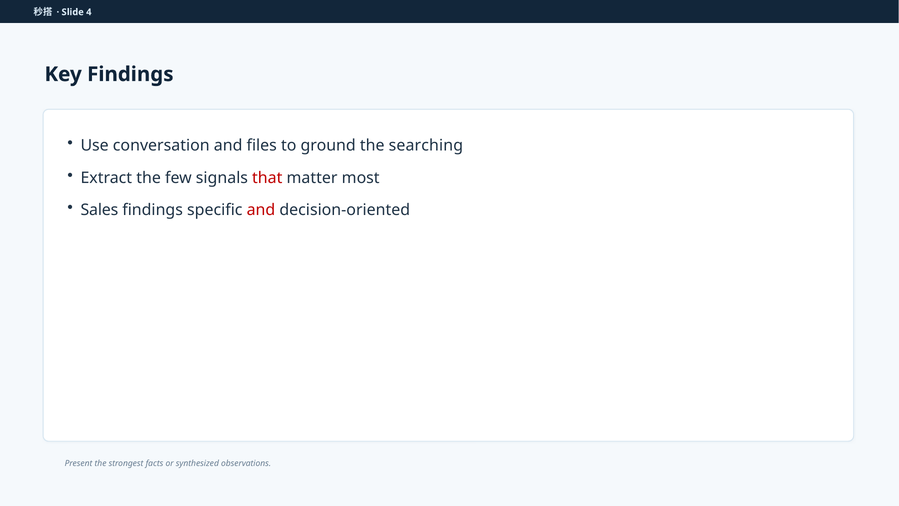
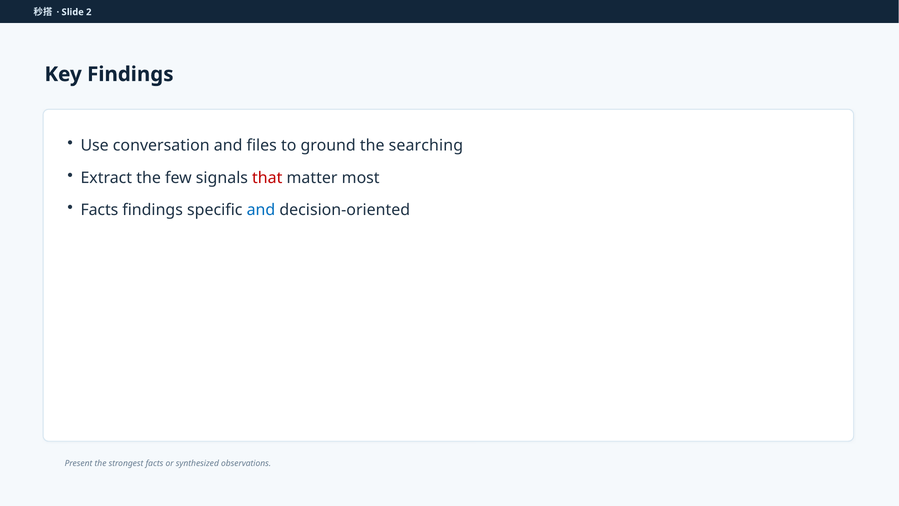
4: 4 -> 2 (89, 12)
Sales: Sales -> Facts (99, 210)
and colour: red -> blue (261, 210)
